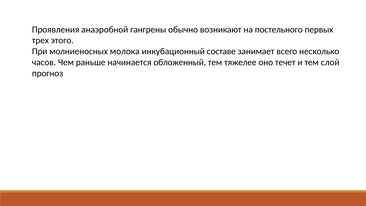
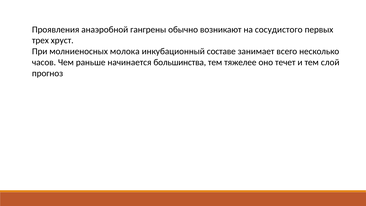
постельного: постельного -> сосудистого (279, 29)
этого: этого -> хруст (62, 40)
обложенный: обложенный -> большинства (180, 62)
